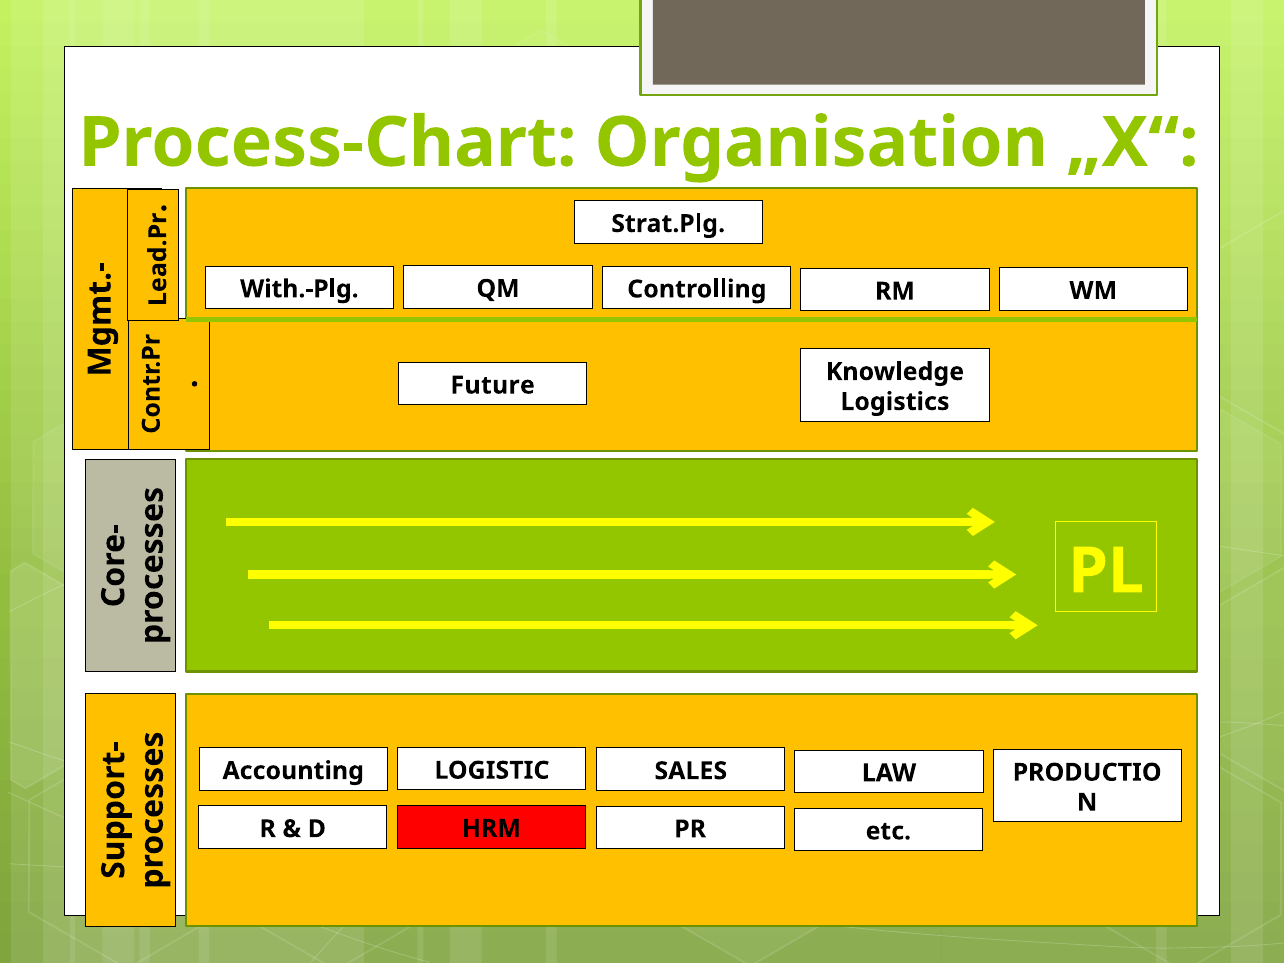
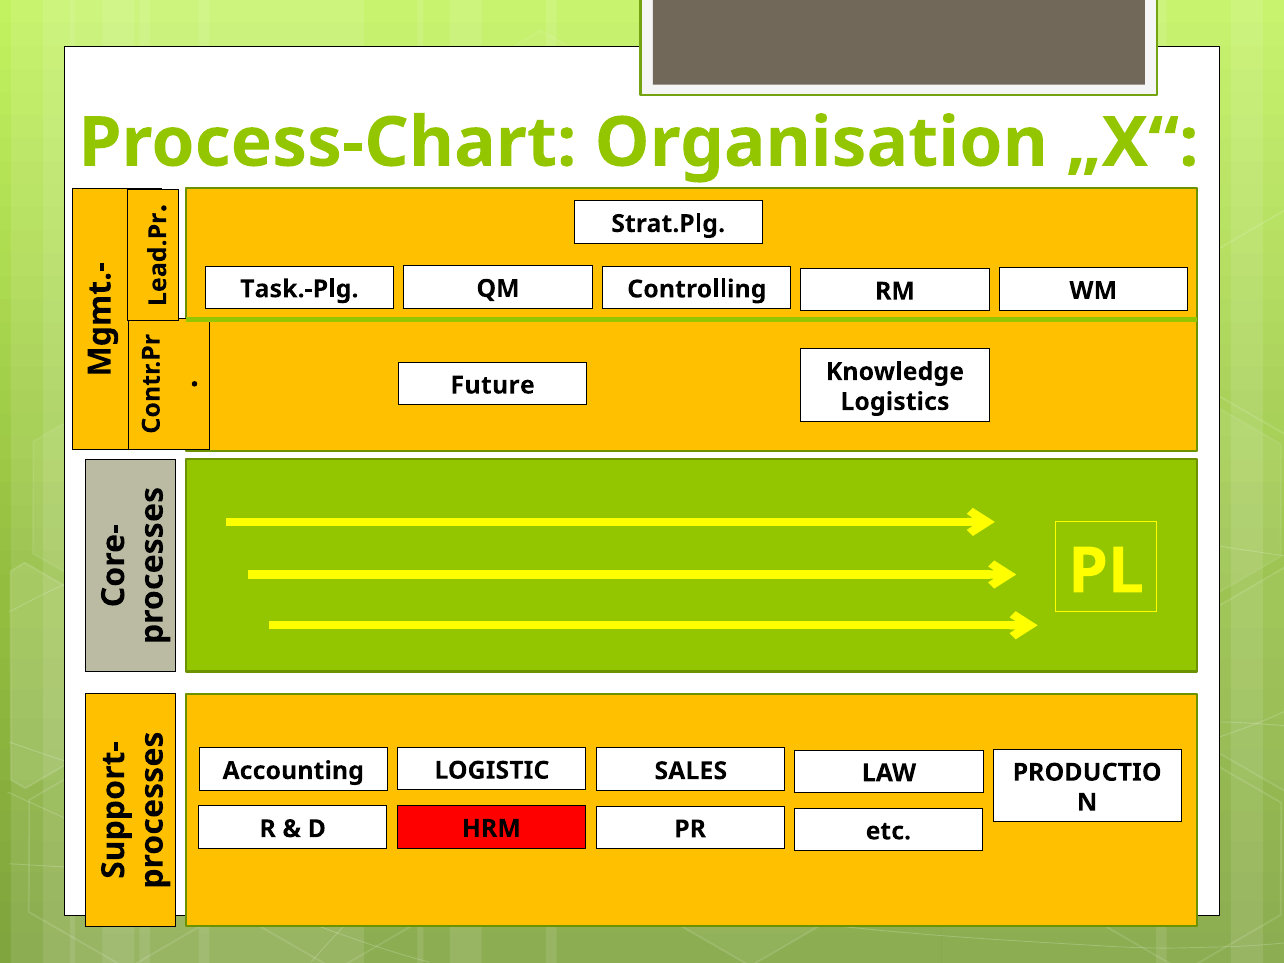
With.-Plg: With.-Plg -> Task.-Plg (299, 289)
